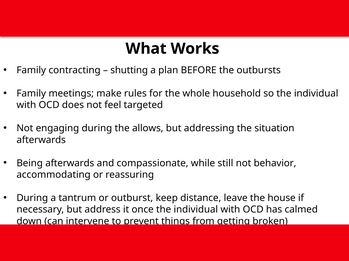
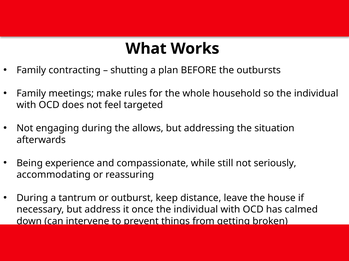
Being afterwards: afterwards -> experience (70, 164)
behavior: behavior -> seriously (275, 164)
